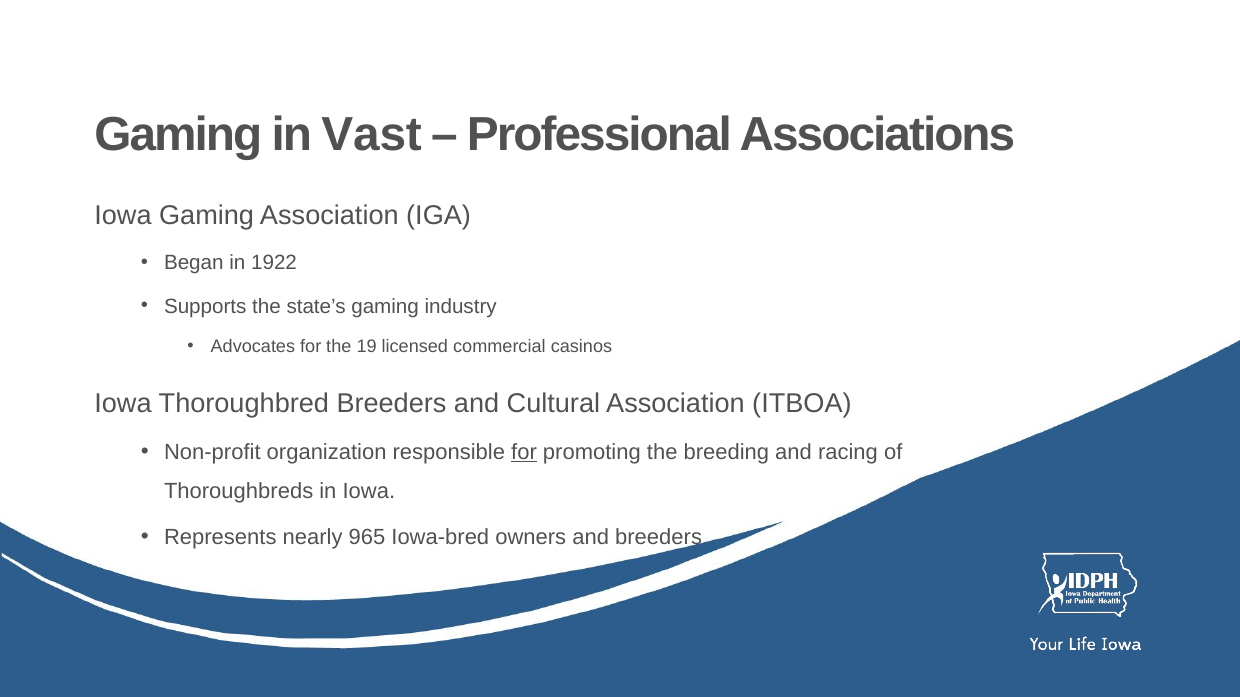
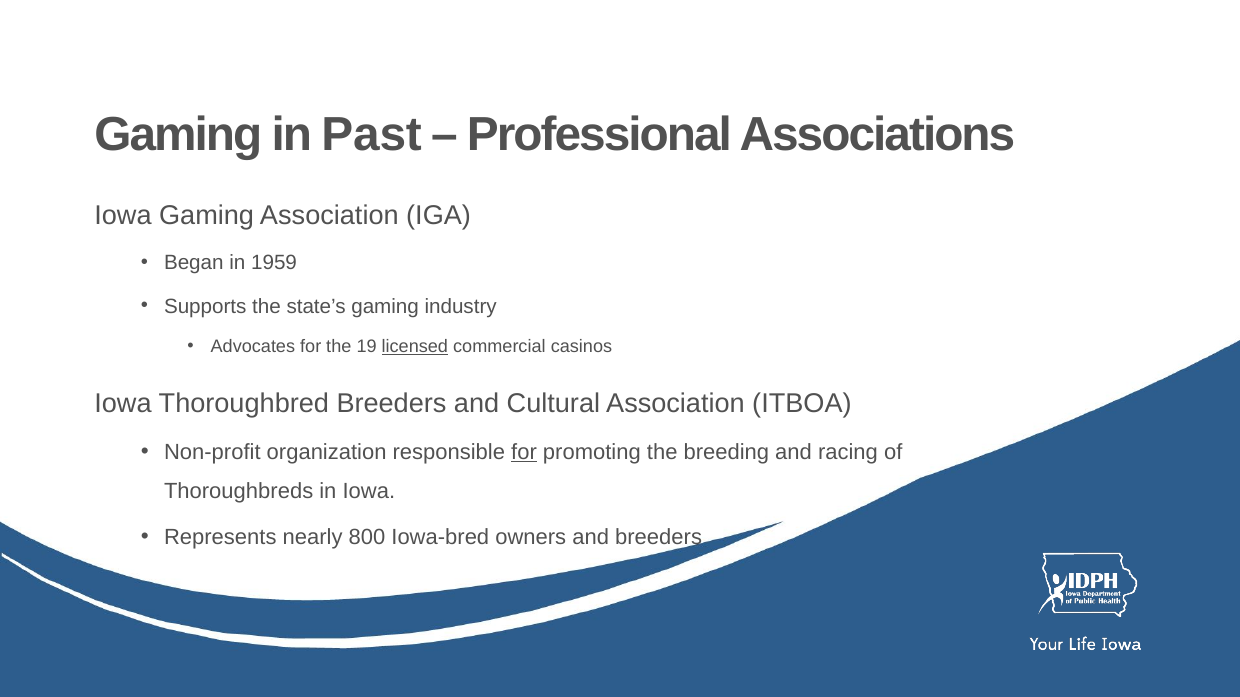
Vast: Vast -> Past (372, 135)
1922: 1922 -> 1959 (274, 263)
licensed underline: none -> present (415, 347)
965: 965 -> 800 (367, 538)
